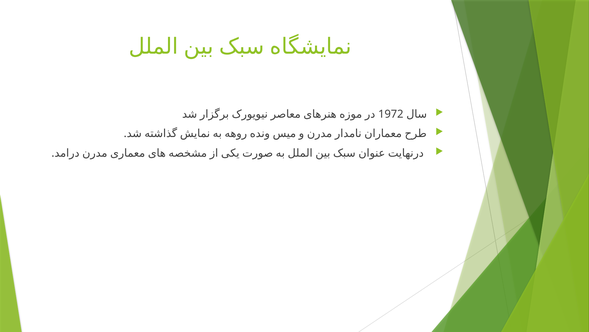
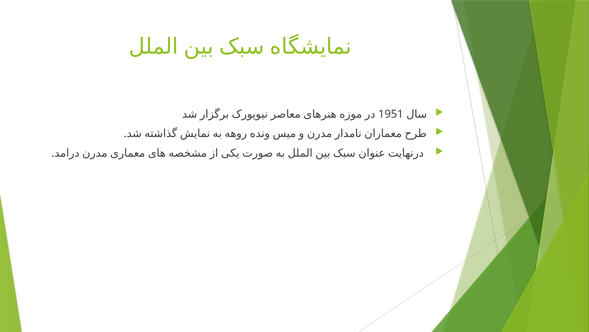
1972: 1972 -> 1951 (391, 114)
